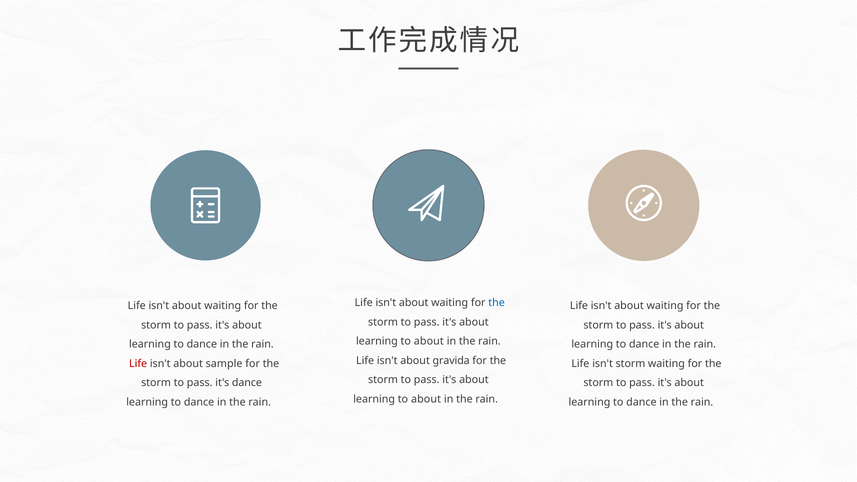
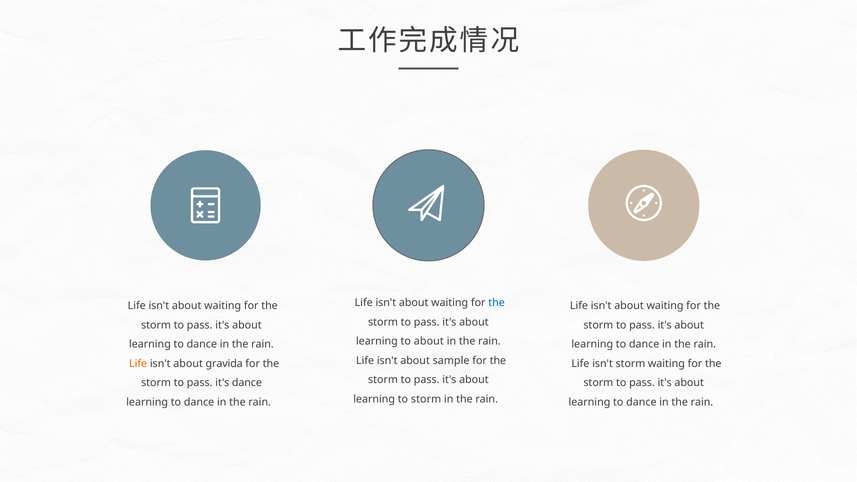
gravida: gravida -> sample (451, 361)
Life colour: red -> orange (138, 364)
sample: sample -> gravida (224, 364)
about: about -> storm (426, 399)
